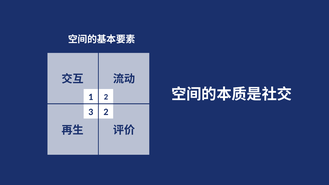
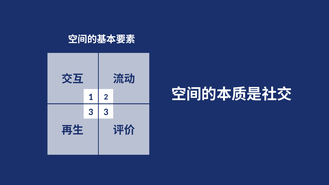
3 2: 2 -> 3 (106, 112)
